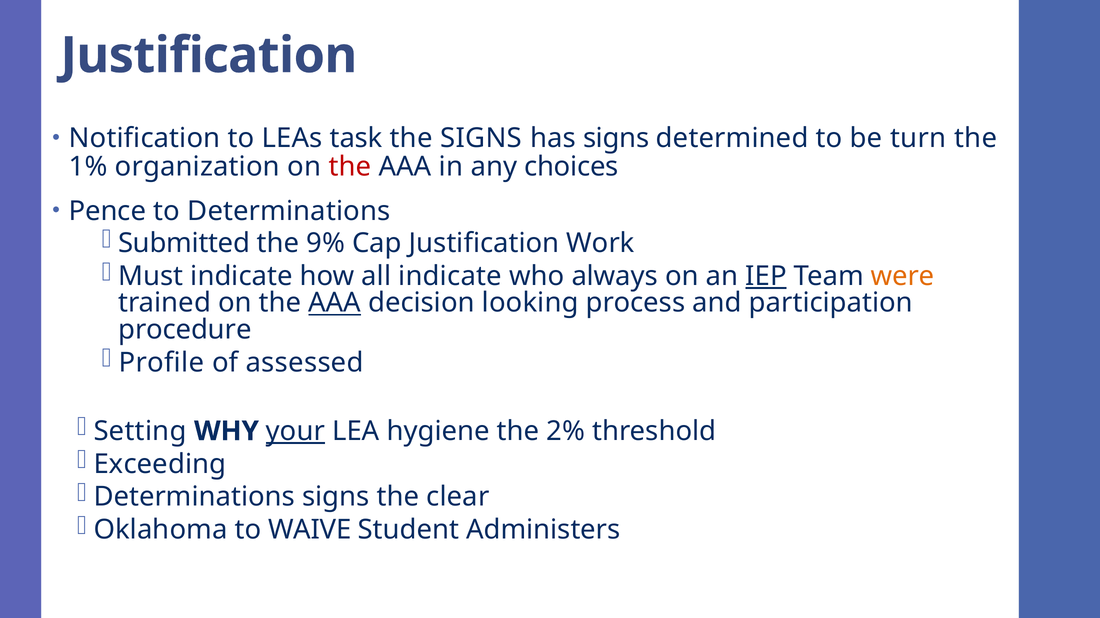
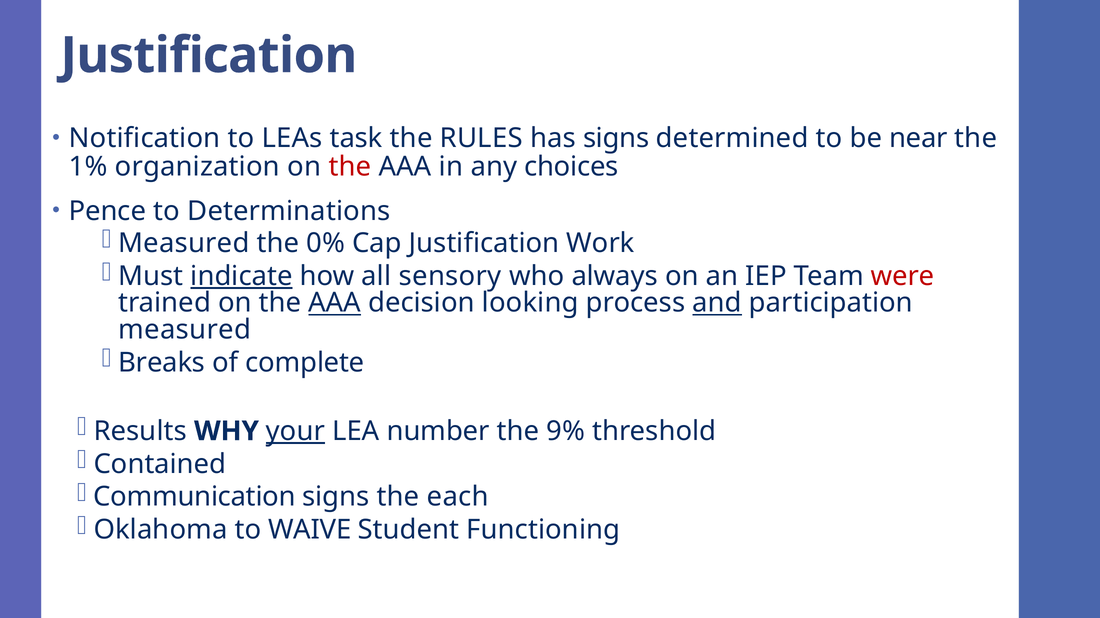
the SIGNS: SIGNS -> RULES (481, 139)
turn: turn -> near (918, 139)
Submitted: Submitted -> Measured (184, 244)
9%: 9% -> 0% (326, 244)
indicate underline: none -> present (242, 277)
all indicate: indicate -> sensory (450, 277)
IEP underline: present -> none (766, 277)
were colour: orange -> red (903, 277)
and underline: none -> present (717, 303)
procedure: procedure -> measured (185, 330)
Profile: Profile -> Breaks (162, 363)
assessed: assessed -> complete (305, 363)
Setting: Setting -> Results (140, 432)
hygiene: hygiene -> number (438, 432)
2%: 2% -> 9% (566, 432)
Exceeding: Exceeding -> Contained (160, 465)
Determinations: Determinations -> Communication (194, 497)
clear: clear -> each (458, 497)
Administers: Administers -> Functioning (543, 530)
